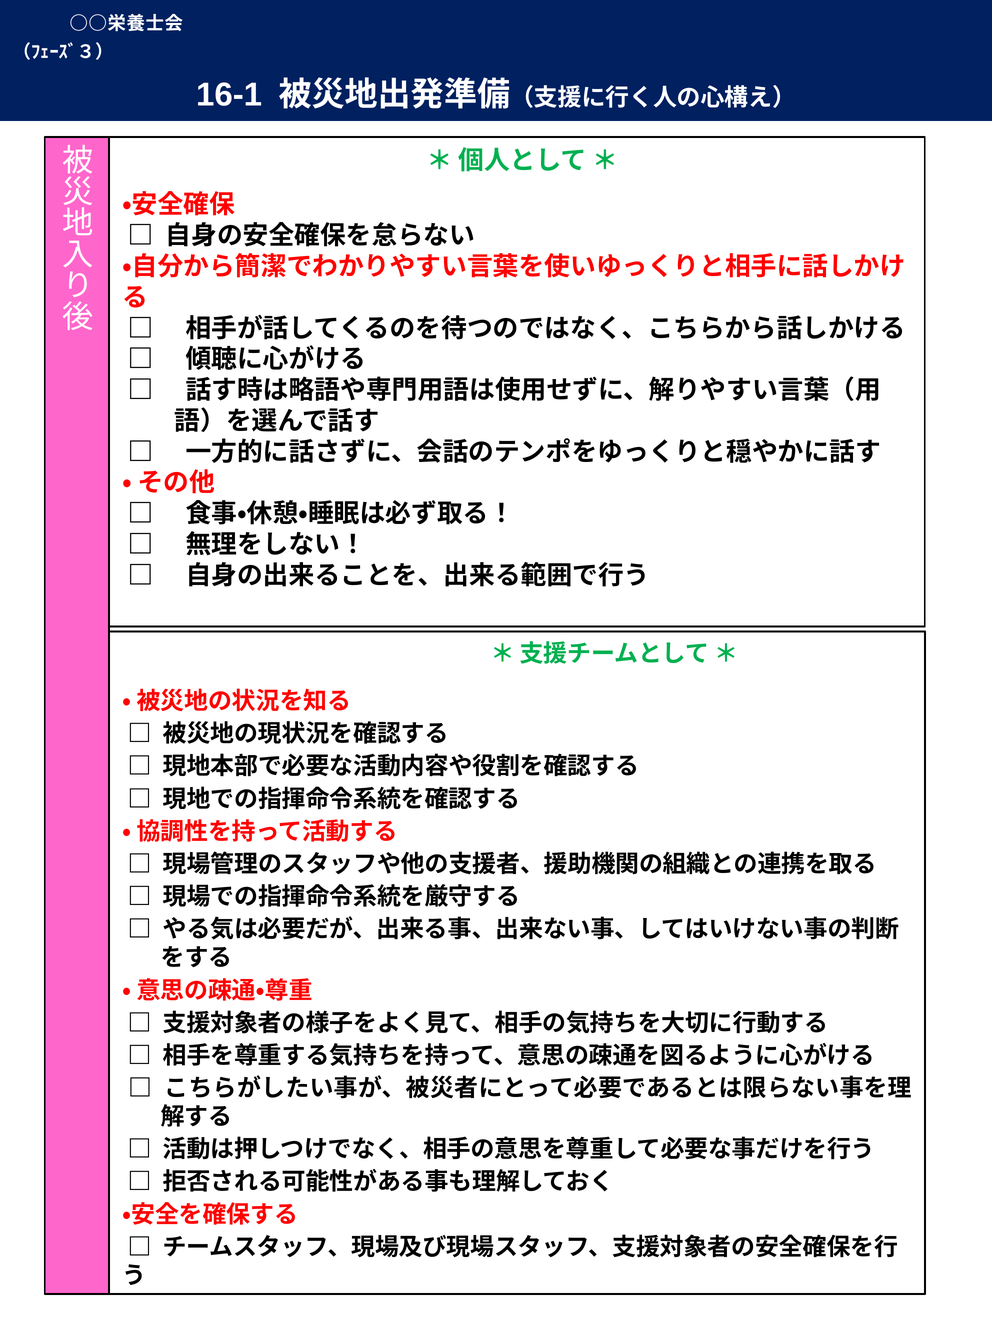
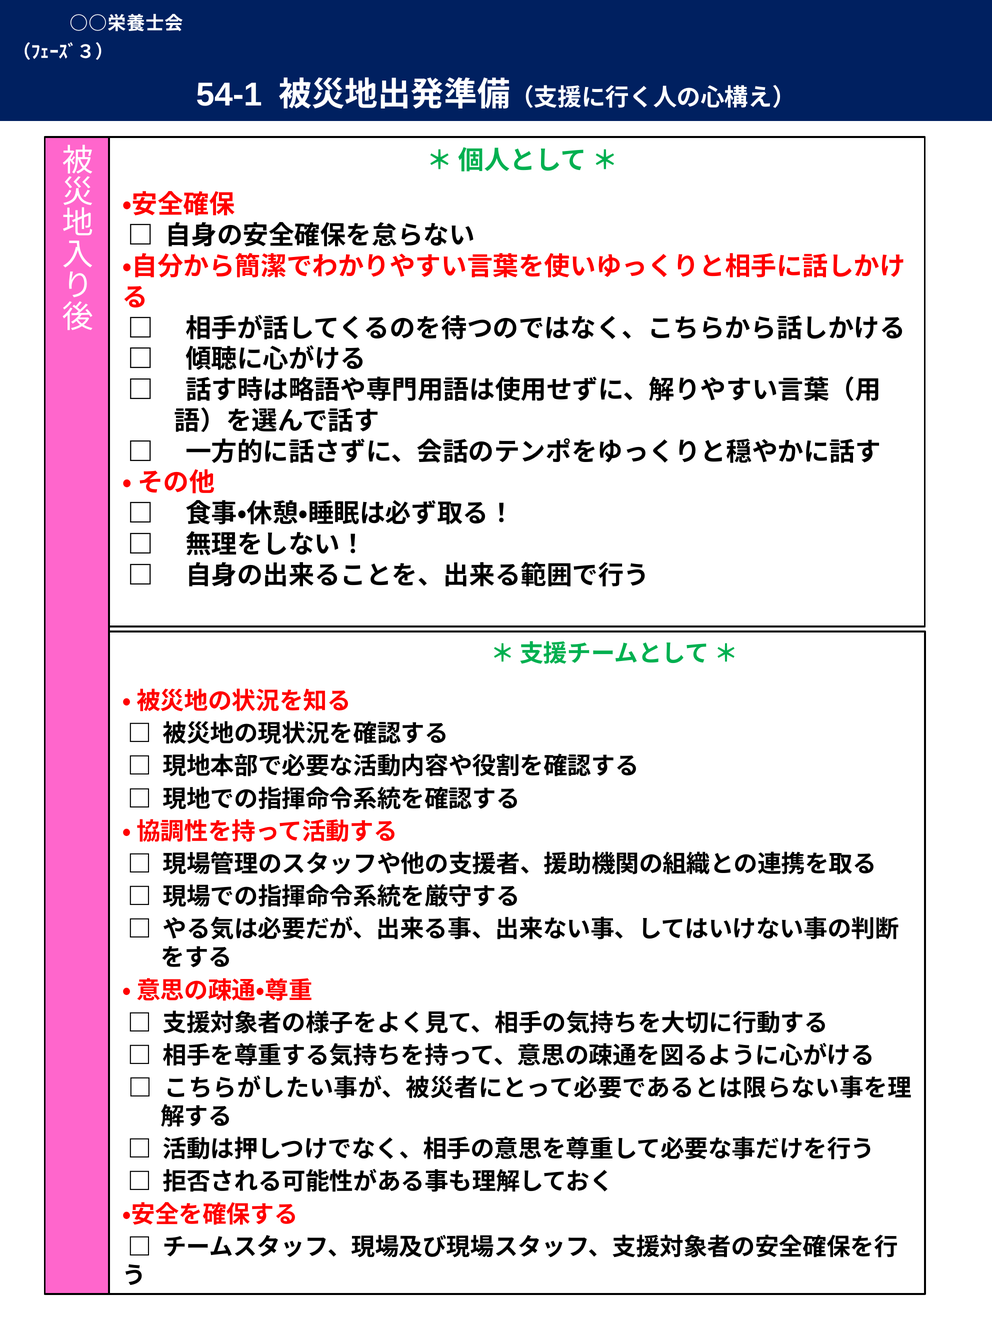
16-1: 16-1 -> 54-1 (229, 95)
